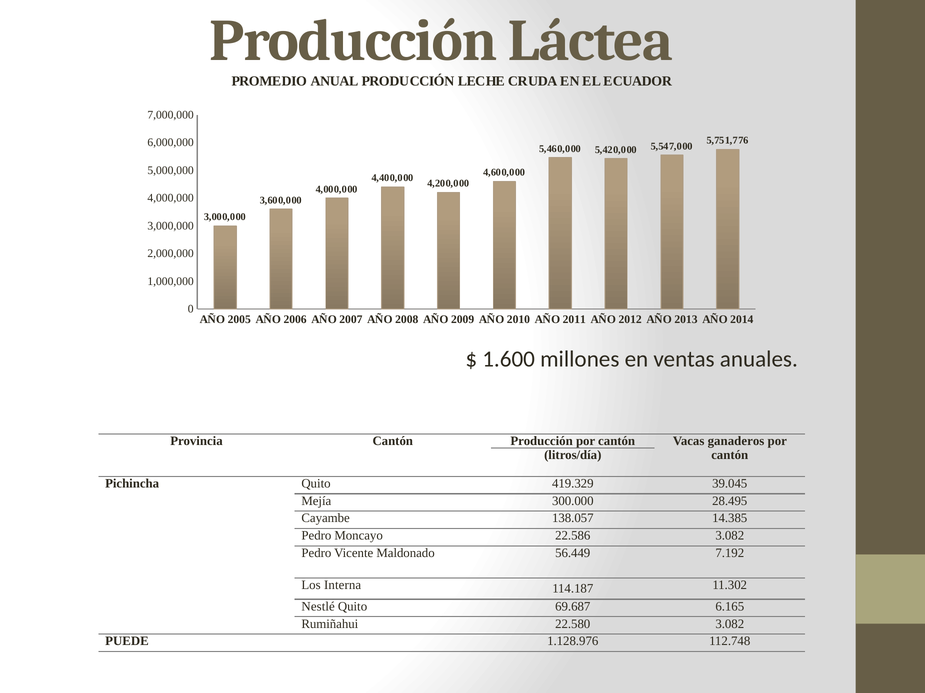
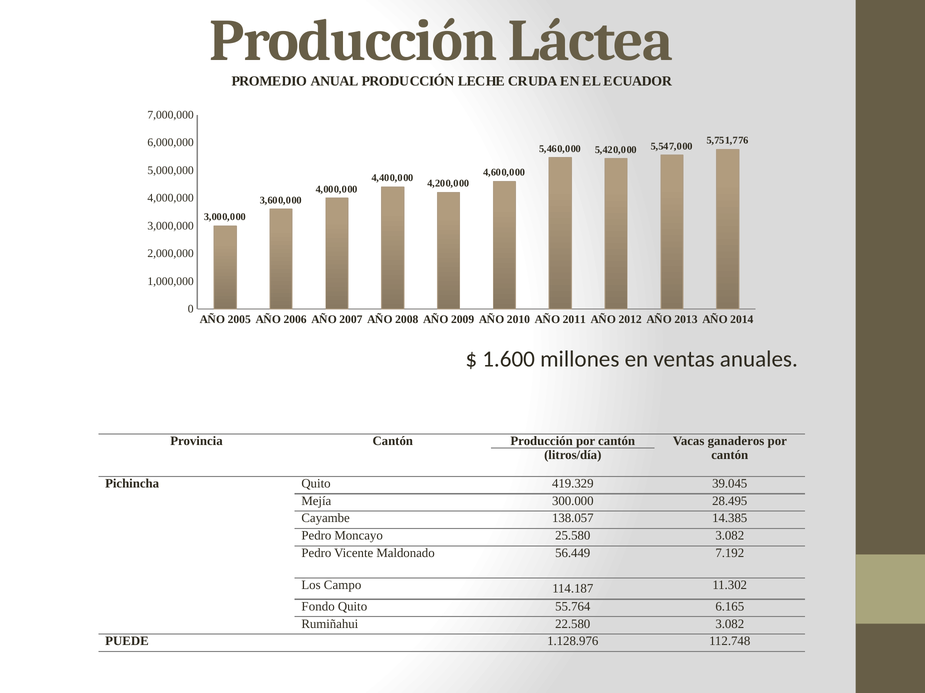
22.586: 22.586 -> 25.580 (573, 536)
Interna: Interna -> Campo (343, 586)
Nestlé: Nestlé -> Fondo (318, 607)
69.687: 69.687 -> 55.764 (573, 607)
